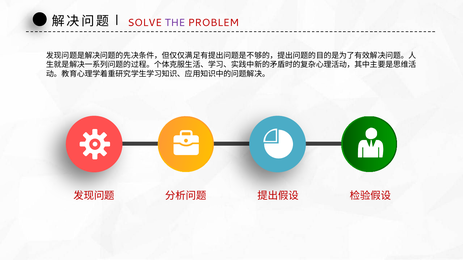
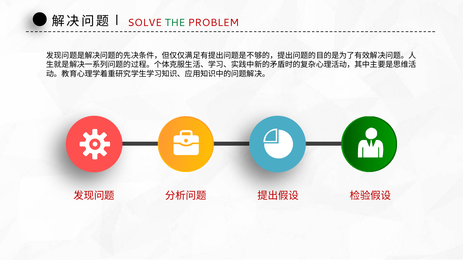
THE colour: purple -> green (175, 23)
